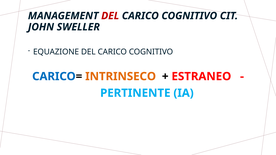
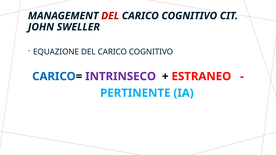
INTRINSECO colour: orange -> purple (121, 77)
